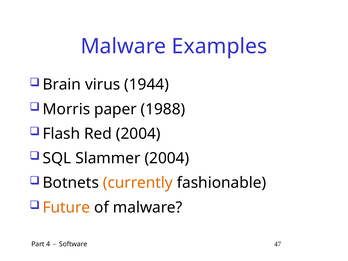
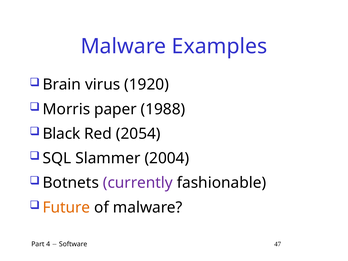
1944: 1944 -> 1920 (147, 85)
Flash: Flash -> Black (61, 134)
Red 2004: 2004 -> 2054 (138, 134)
currently colour: orange -> purple (138, 183)
